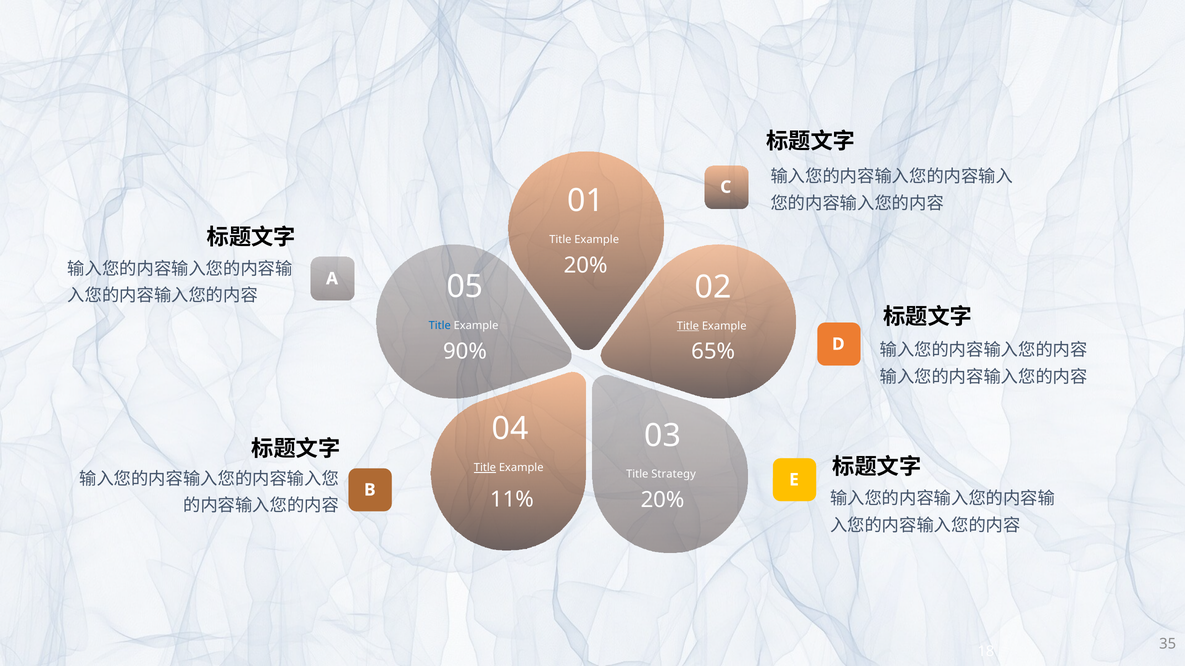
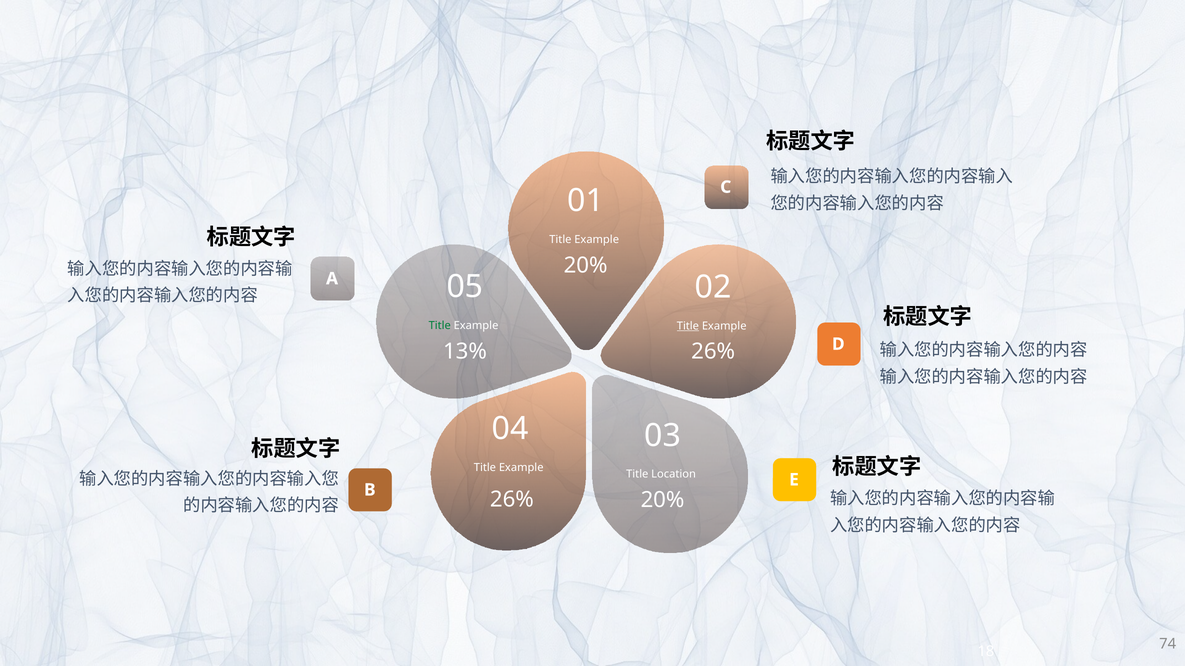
Title colour: blue -> green (440, 326)
90%: 90% -> 13% (465, 352)
65%: 65% -> 26% (713, 352)
Title underline: present -> none (485, 468)
Strategy: Strategy -> Location (674, 475)
11%: 11% -> 26% (512, 500)
35: 35 -> 74 (1168, 644)
